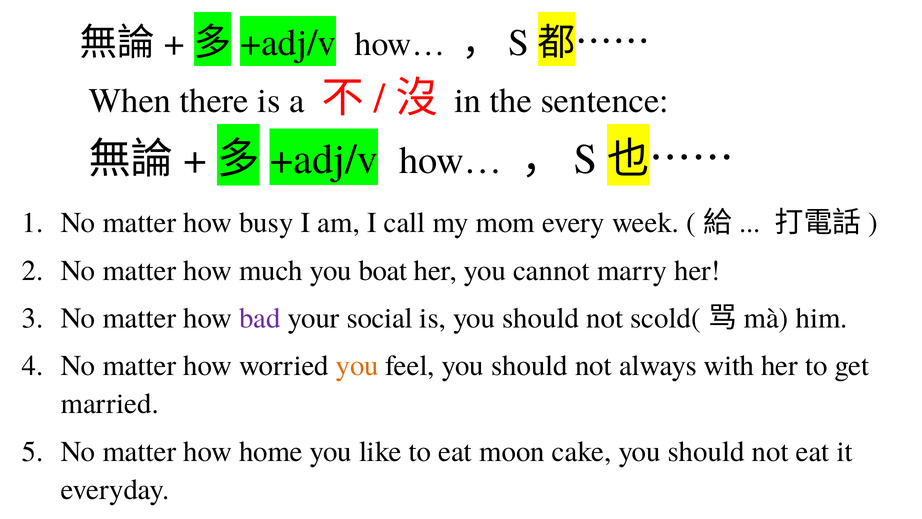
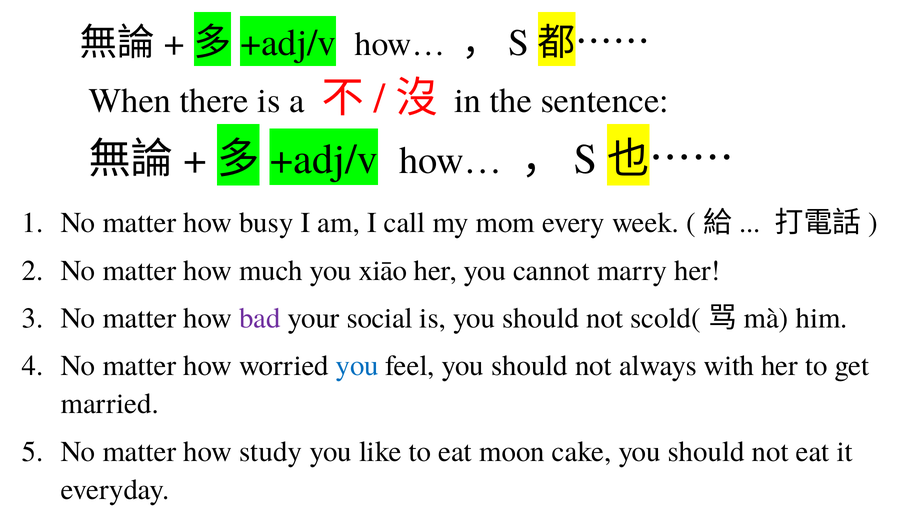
boat: boat -> xiāo (383, 270)
you colour: orange -> blue (357, 366)
home: home -> study (271, 451)
